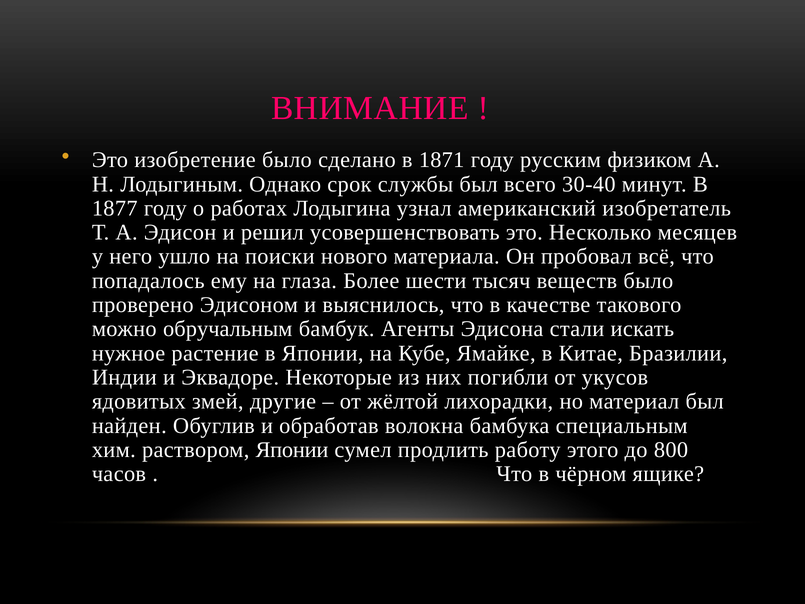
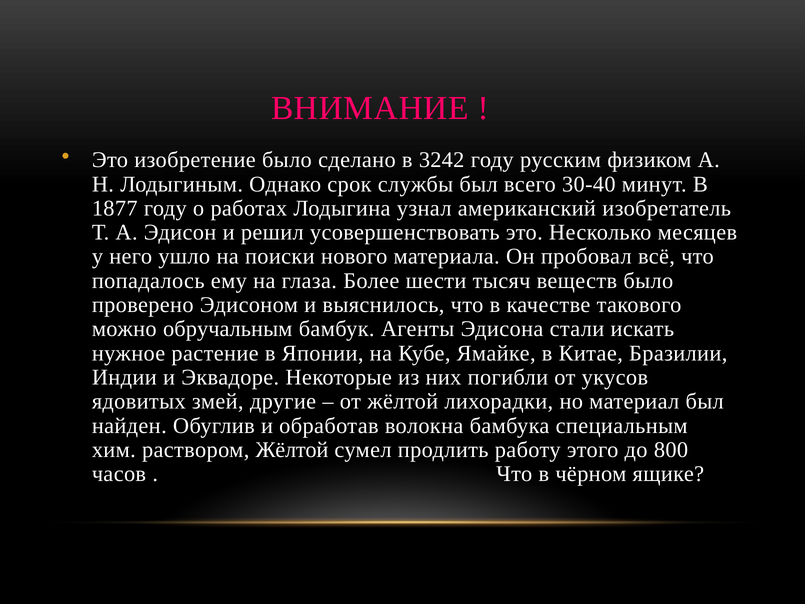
1871: 1871 -> 3242 (442, 160)
раствором Японии: Японии -> Жёлтой (292, 450)
